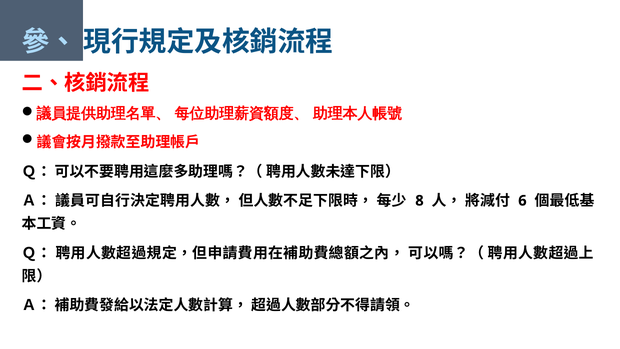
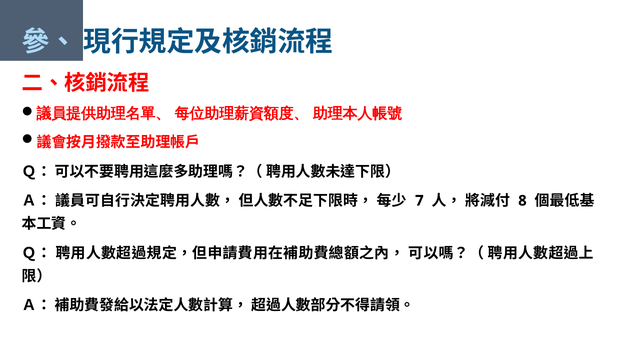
8: 8 -> 7 (419, 201)
6: 6 -> 8 (522, 201)
